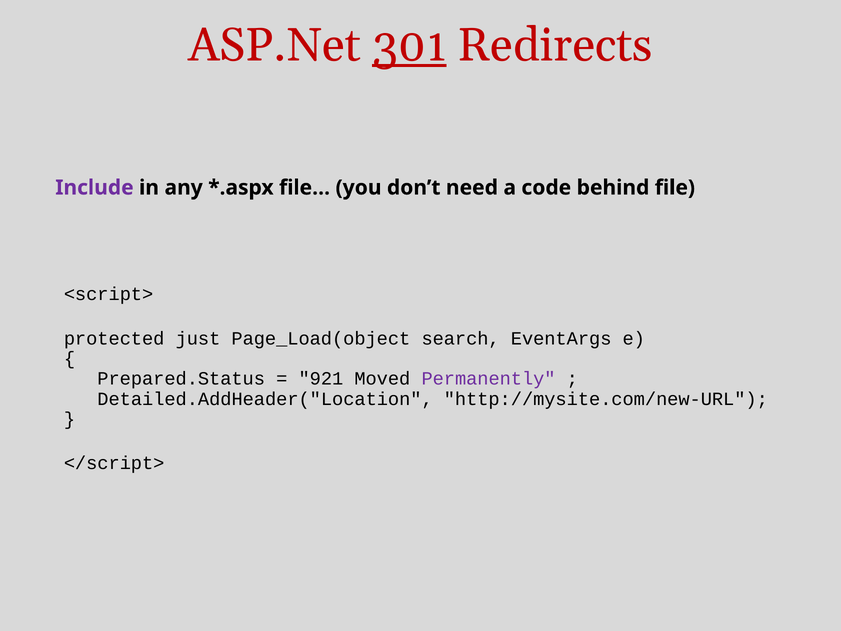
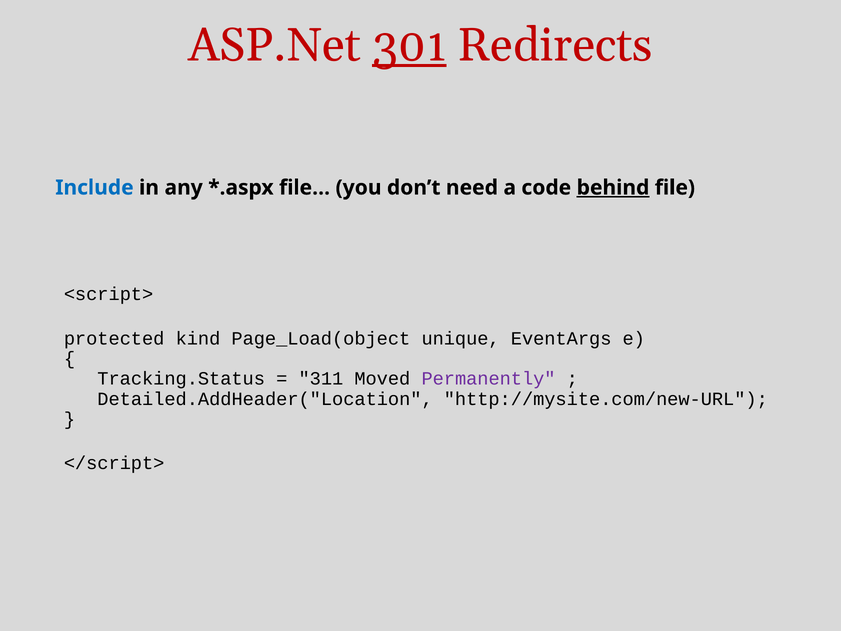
Include colour: purple -> blue (94, 188)
behind underline: none -> present (613, 188)
just: just -> kind (198, 338)
search: search -> unique (461, 338)
Prepared.Status: Prepared.Status -> Tracking.Status (181, 379)
921: 921 -> 311 (321, 379)
